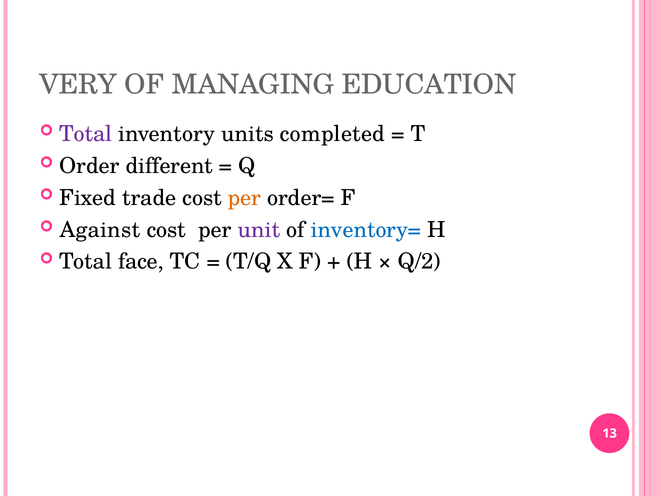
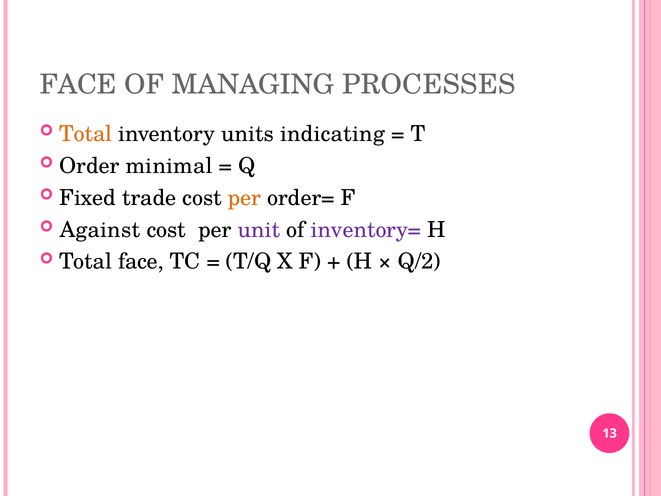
VERY: VERY -> FACE (78, 85)
EDUCATION: EDUCATION -> PROCESSES (429, 85)
Total colour: purple -> orange (86, 134)
completed: completed -> indicating (332, 134)
different: different -> minimal (169, 166)
inventory= colour: blue -> purple (366, 230)
